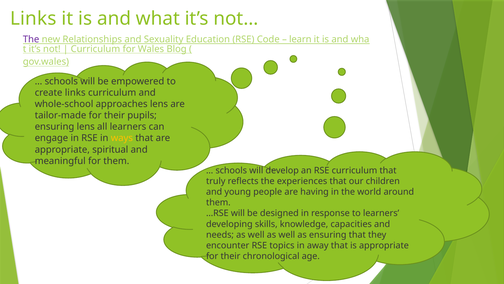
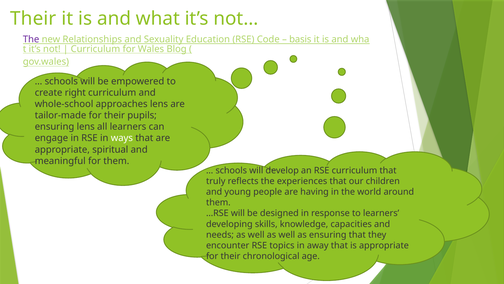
Links: Links -> Their (33, 18)
learn: learn -> basis (300, 39)
create links: links -> right (75, 93)
ways colour: yellow -> white (122, 138)
